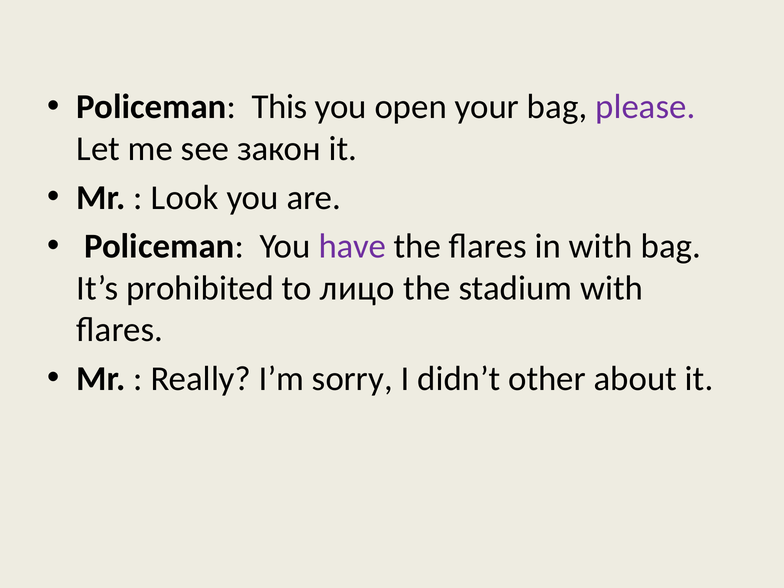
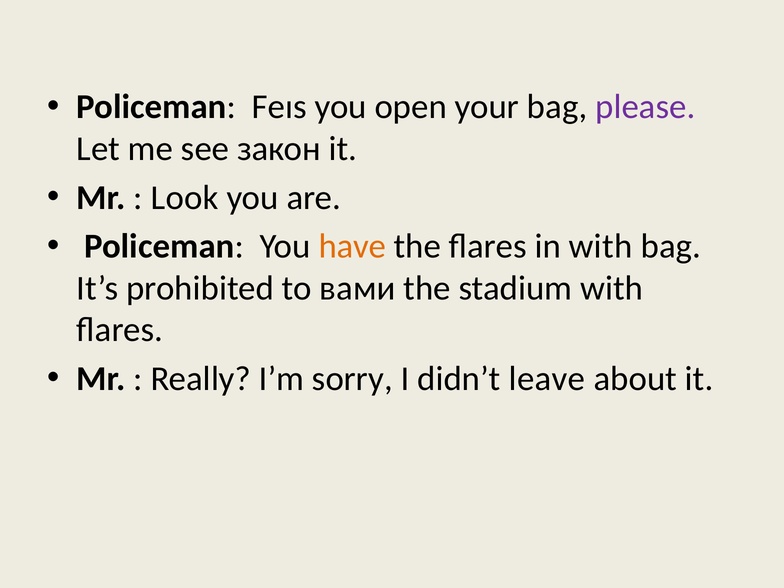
This: This -> Feɪs (279, 107)
have colour: purple -> orange (352, 246)
лицо: лицо -> вами (358, 288)
other: other -> leave (547, 379)
